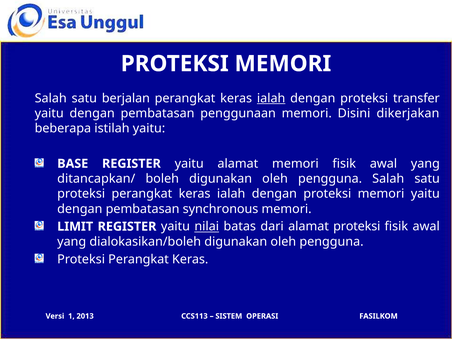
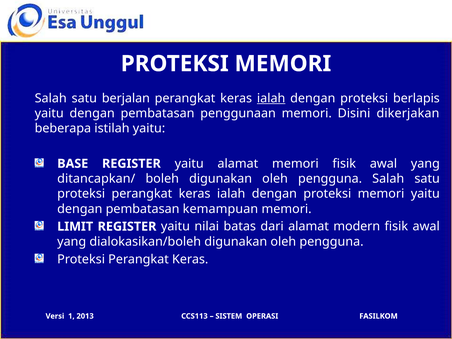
transfer: transfer -> berlapis (416, 98)
synchronous: synchronous -> kemampuan (220, 209)
nilai underline: present -> none (207, 227)
alamat proteksi: proteksi -> modern (357, 227)
